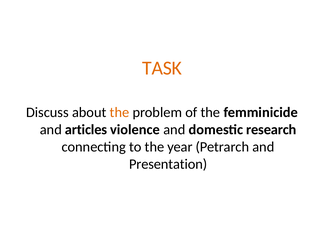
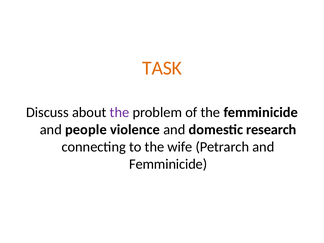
the colour: orange -> purple (119, 112)
articles: articles -> people (86, 130)
year: year -> wife (180, 147)
Presentation: Presentation -> Femminicide (168, 164)
